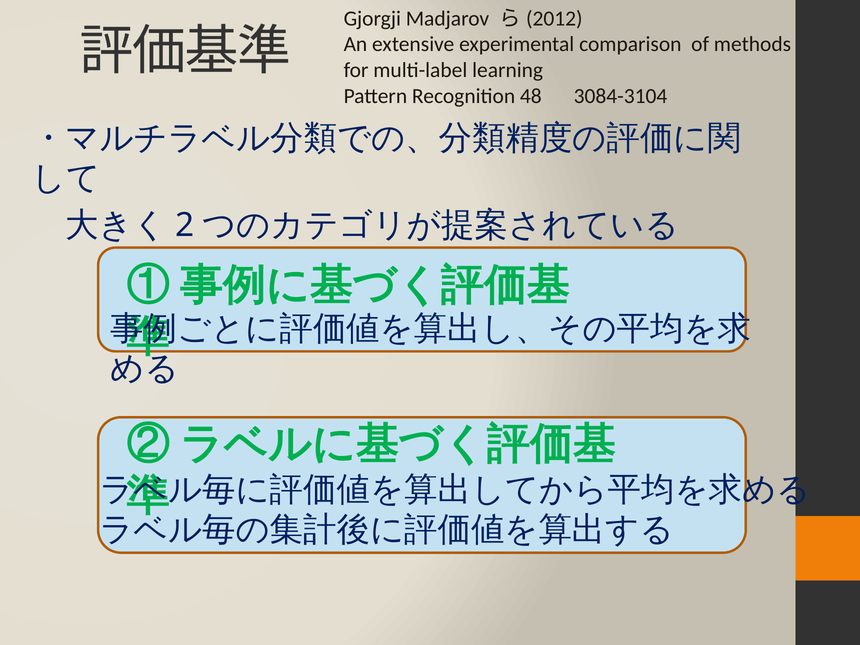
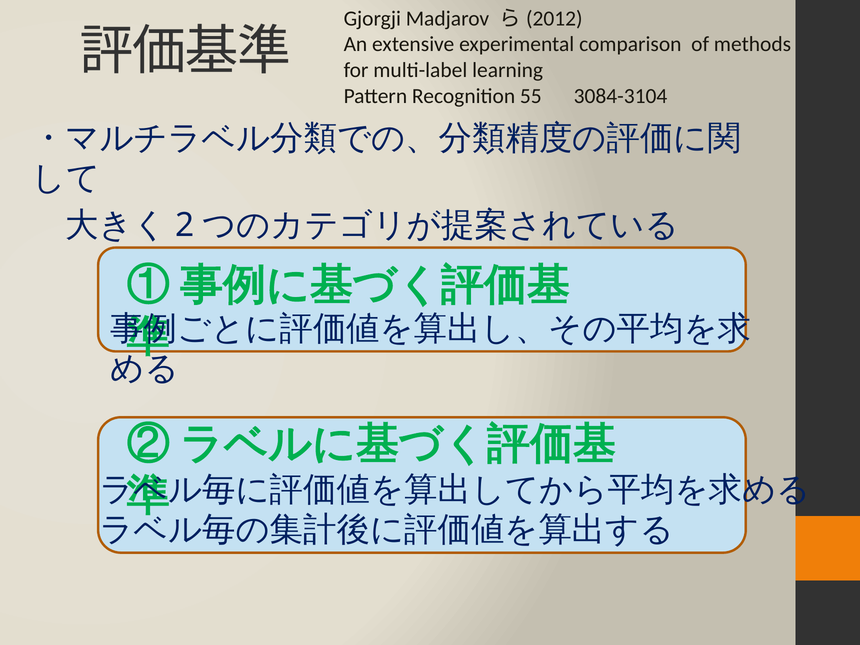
48: 48 -> 55 (531, 96)
